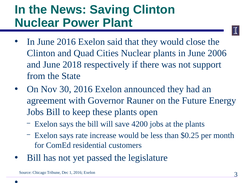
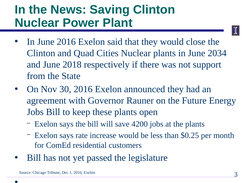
2006: 2006 -> 2034 (217, 53)
